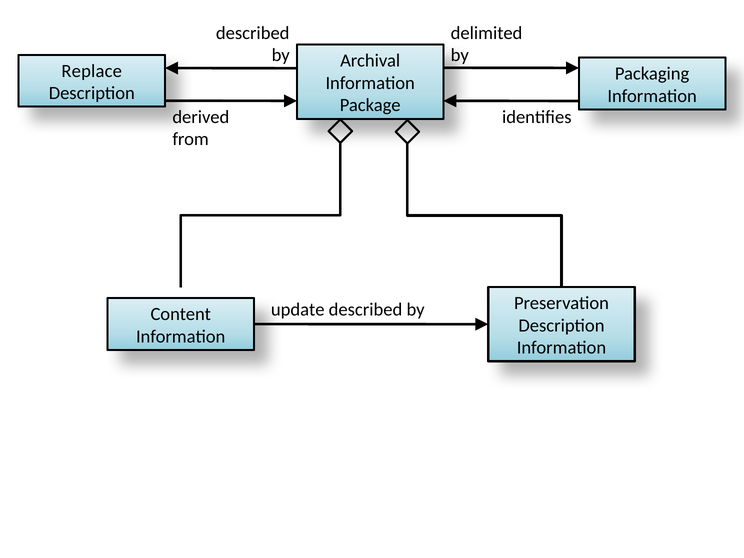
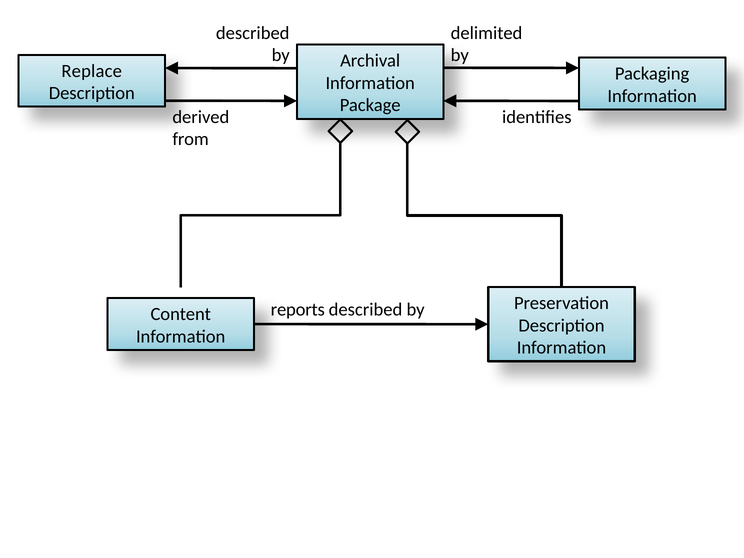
update: update -> reports (298, 310)
